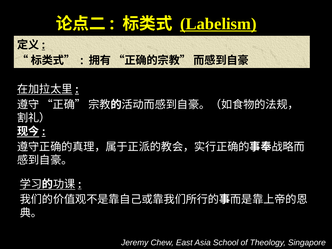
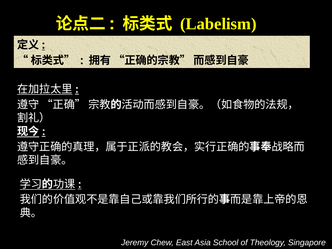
Labelism underline: present -> none (218, 24)
